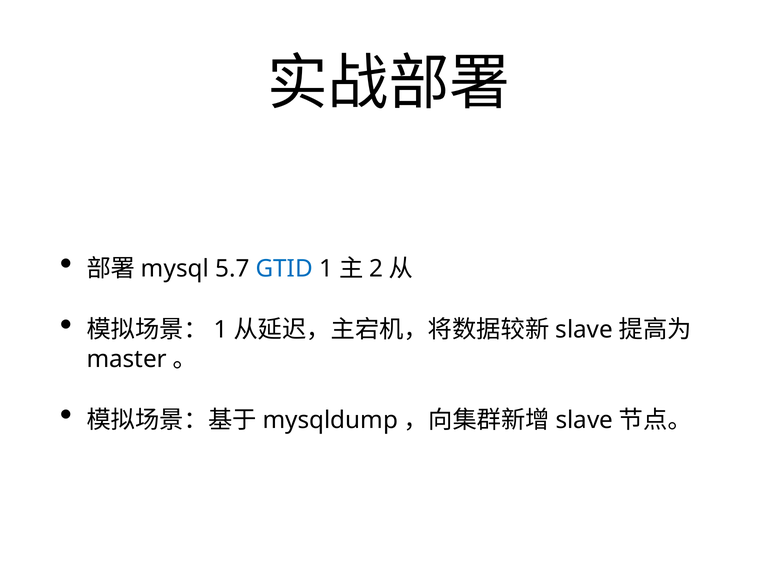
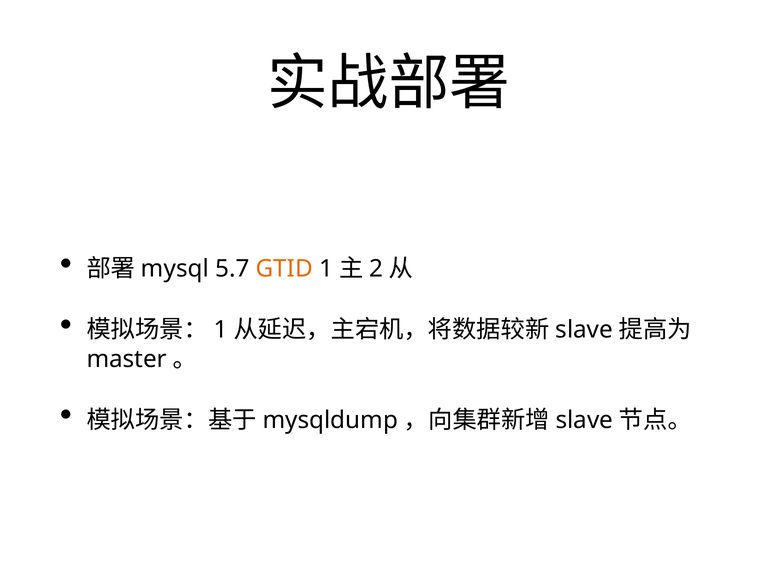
GTID colour: blue -> orange (284, 269)
